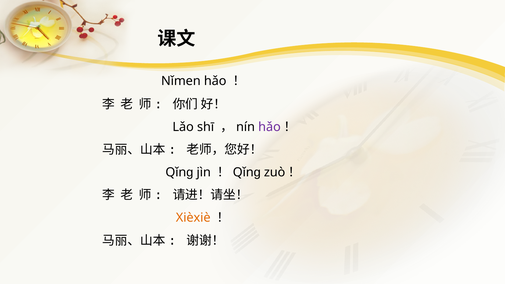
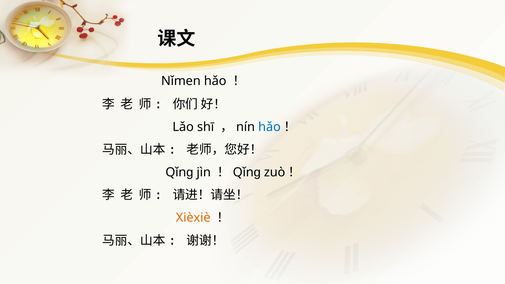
hǎo colour: purple -> blue (269, 127)
